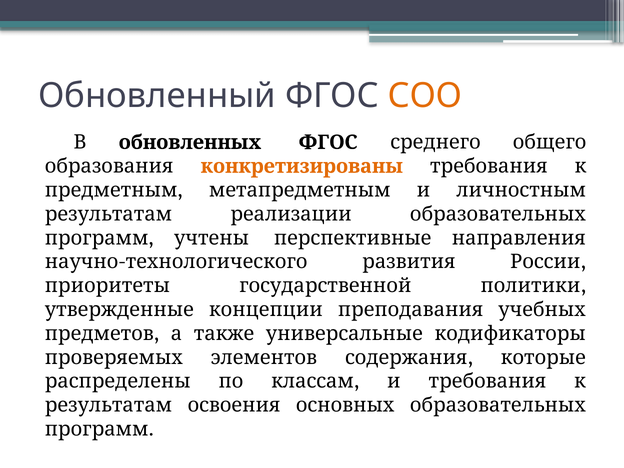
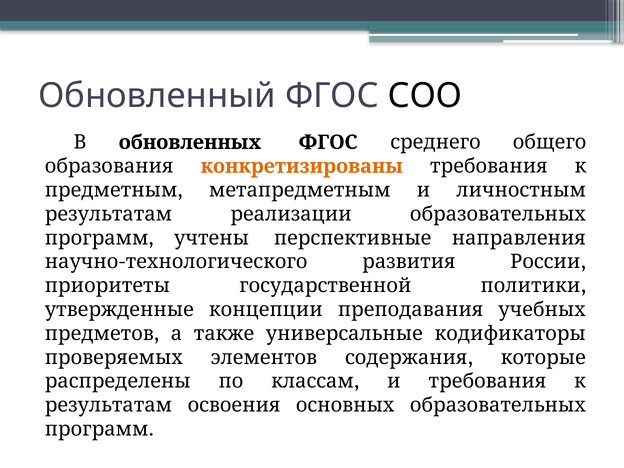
СОО colour: orange -> black (425, 96)
